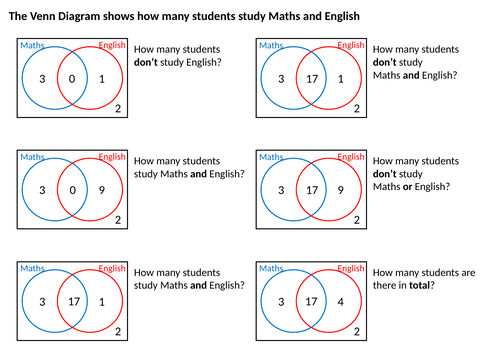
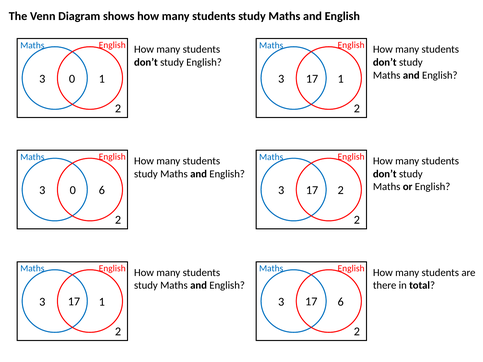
9: 9 -> 6 (102, 190)
9: 9 -> 2 (341, 190)
4: 4 -> 6 (341, 302)
